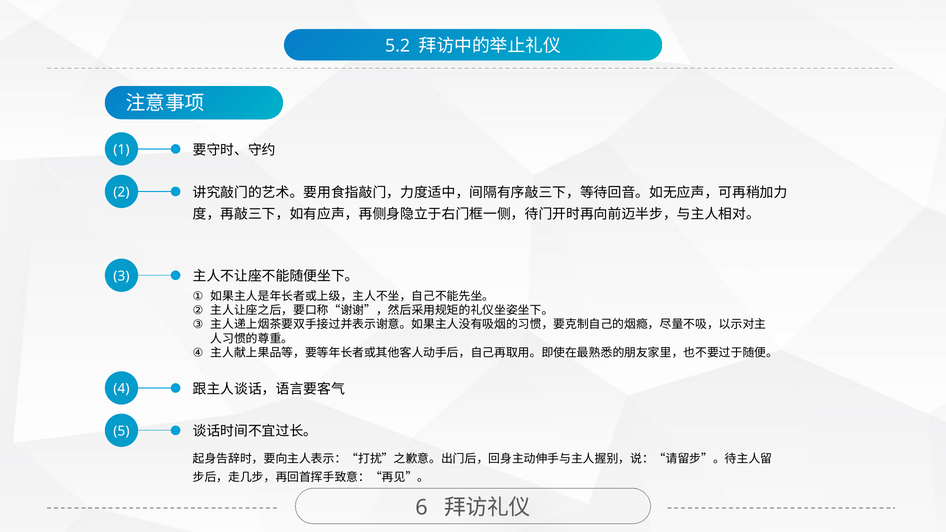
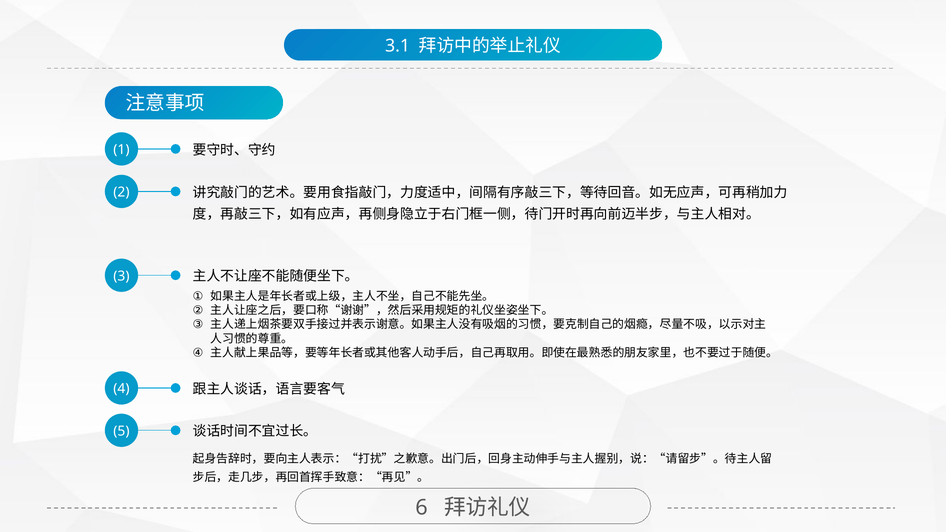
5.2: 5.2 -> 3.1 (398, 46)
